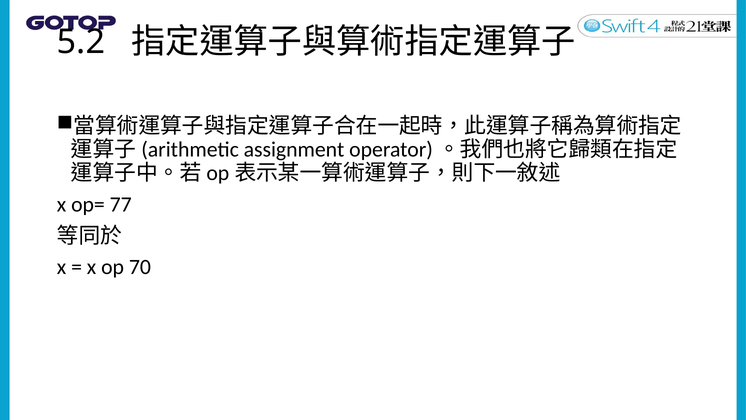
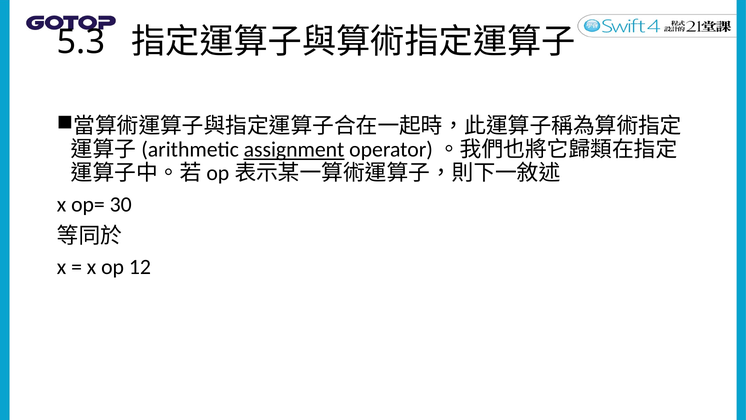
5.2: 5.2 -> 5.3 (81, 42)
assignment underline: none -> present (294, 150)
77: 77 -> 30 (121, 204)
70: 70 -> 12 (140, 267)
